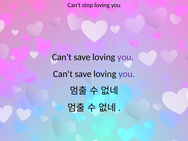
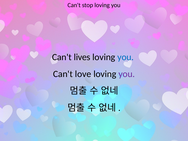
save: save -> lives (82, 57)
you colour: purple -> blue (126, 57)
save: save -> love (83, 74)
